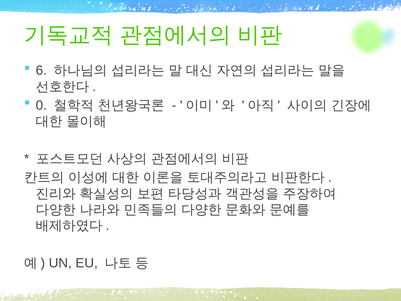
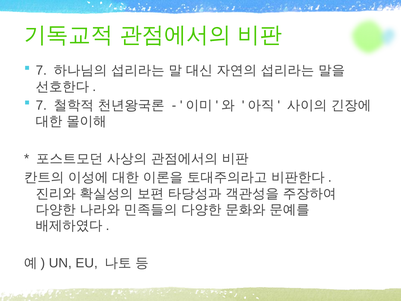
6: 6 -> 7 (41, 70)
0: 0 -> 7 (41, 105)
